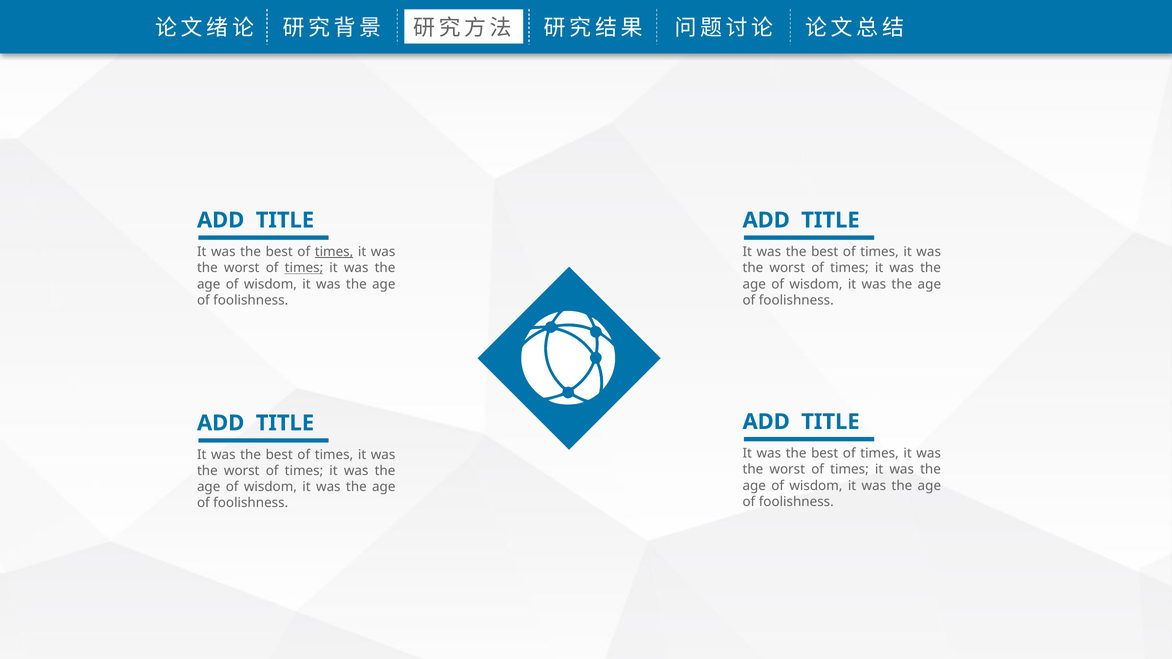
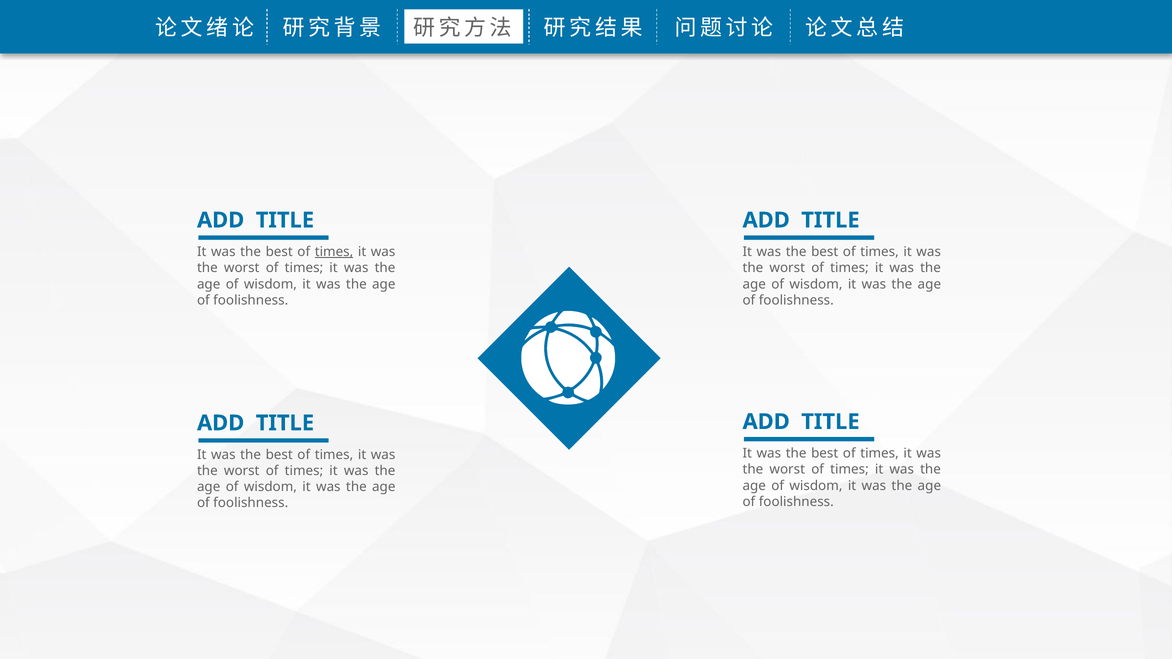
times underline: present -> none (304, 268)
